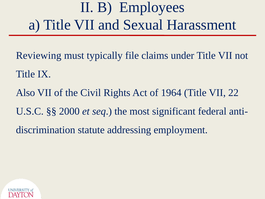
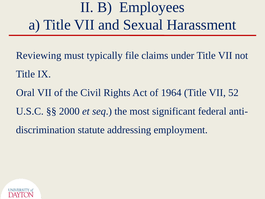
Also: Also -> Oral (25, 93)
22: 22 -> 52 (233, 93)
